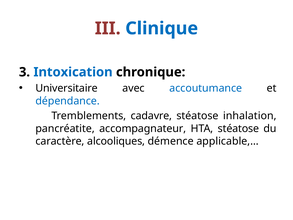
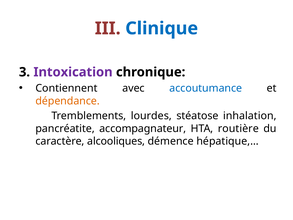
Intoxication colour: blue -> purple (73, 72)
Universitaire: Universitaire -> Contiennent (67, 88)
dépendance colour: blue -> orange (68, 101)
cadavre: cadavre -> lourdes (151, 116)
HTA stéatose: stéatose -> routière (238, 128)
applicable,…: applicable,… -> hépatique,… (228, 141)
